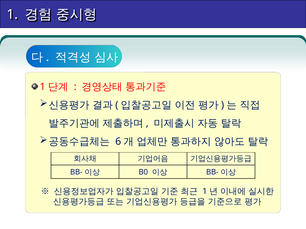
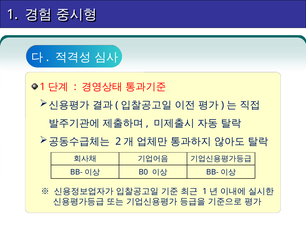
6: 6 -> 2 (118, 142)
